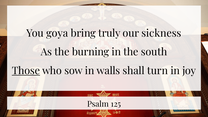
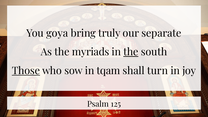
sickness: sickness -> separate (161, 33)
burning: burning -> myriads (91, 52)
the underline: none -> present (131, 52)
walls: walls -> tqam (108, 71)
